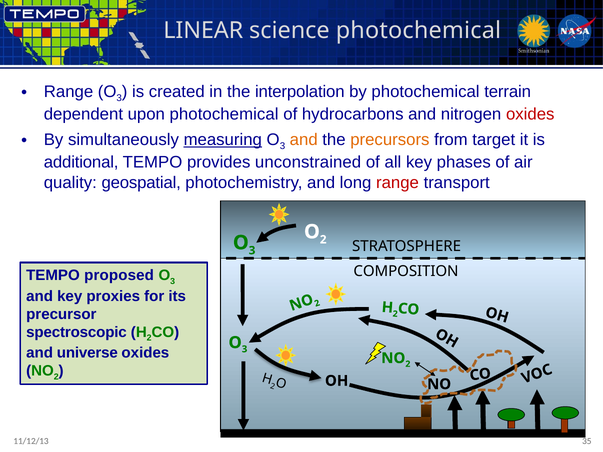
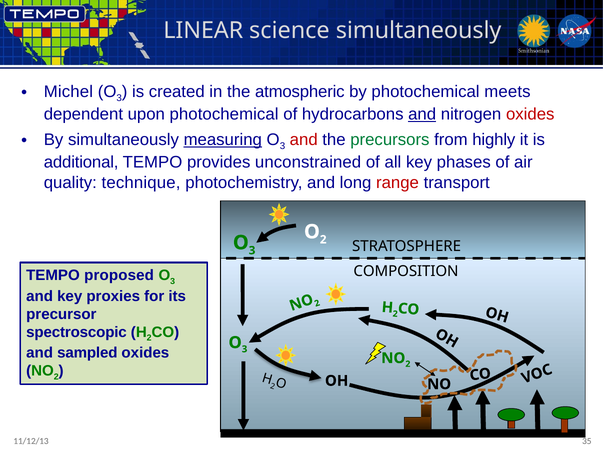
science photochemical: photochemical -> simultaneously (419, 30)
Range: Range -> Michel (68, 92)
interpolation: interpolation -> atmospheric (300, 92)
terrain: terrain -> meets (507, 92)
and underline: none -> present (422, 114)
and colour: orange -> red (304, 140)
precursors colour: orange -> green (390, 140)
target: target -> highly (494, 140)
geospatial: geospatial -> technique (141, 183)
universe: universe -> sampled (87, 353)
